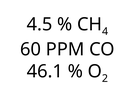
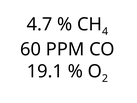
4.5: 4.5 -> 4.7 (39, 24)
46.1: 46.1 -> 19.1 (45, 71)
